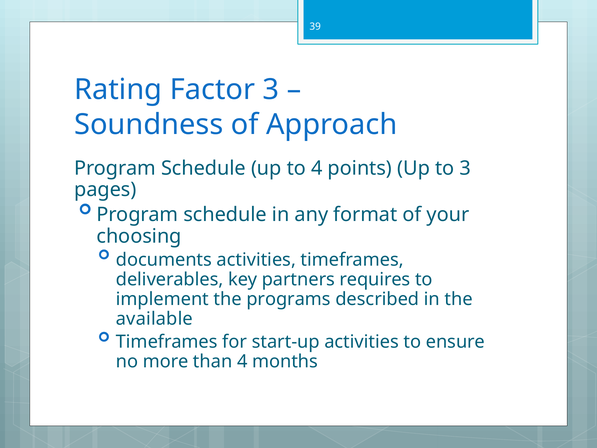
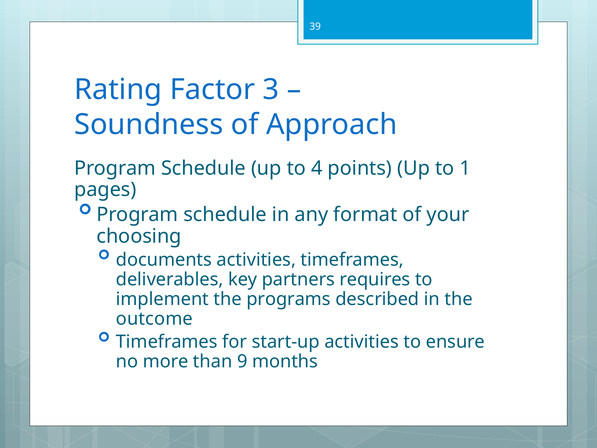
to 3: 3 -> 1 (465, 168)
available: available -> outcome (154, 319)
than 4: 4 -> 9 (242, 361)
